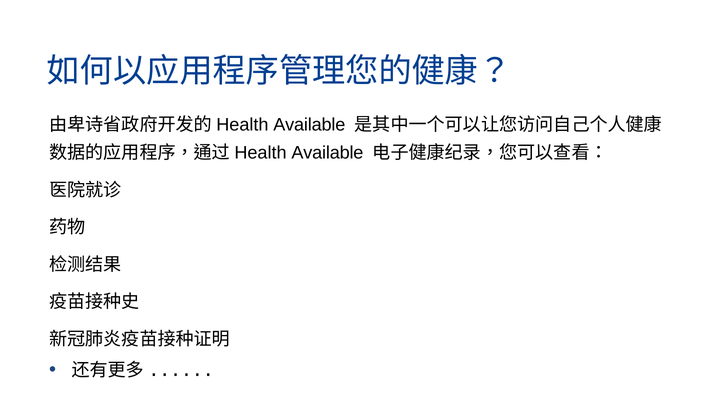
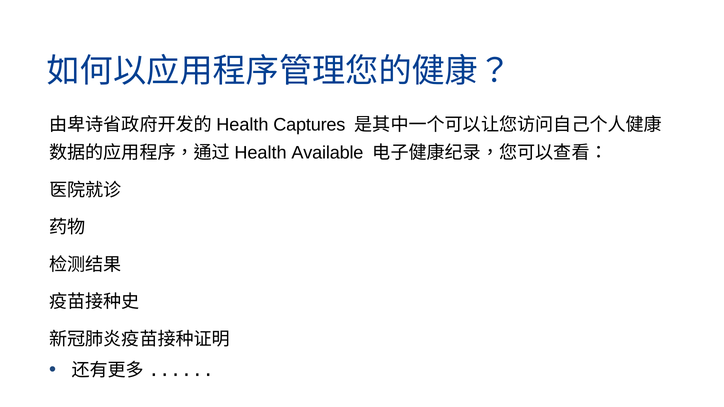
Available: Available -> Captures (309, 125)
